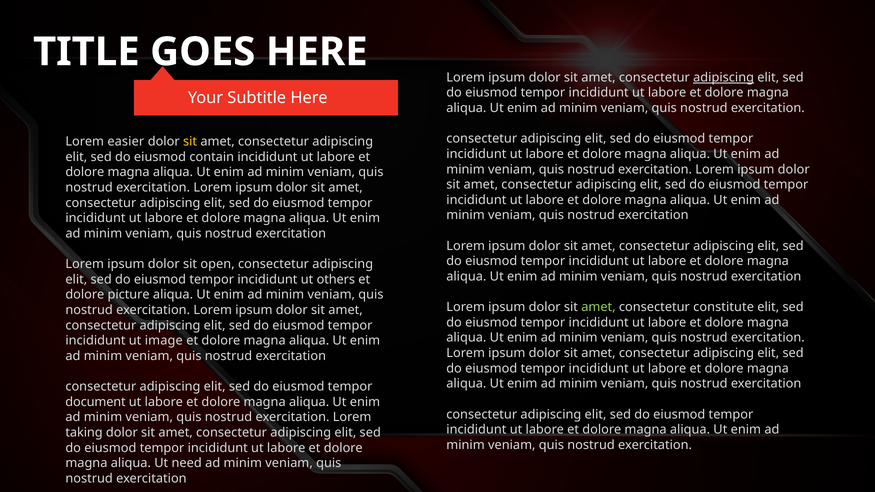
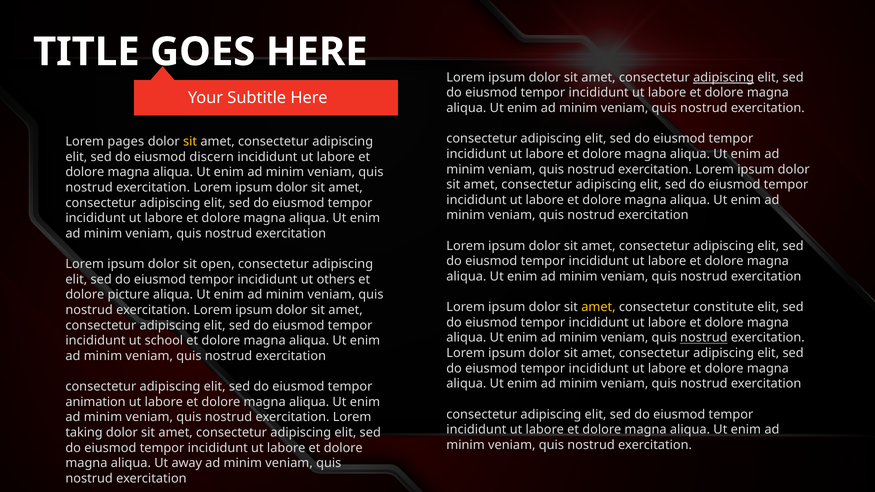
easier: easier -> pages (126, 142)
contain: contain -> discern (212, 157)
amet colour: light green -> yellow (598, 307)
nostrud underline: none -> present (704, 338)
image: image -> school (164, 341)
document: document -> animation (96, 402)
need: need -> away (187, 463)
